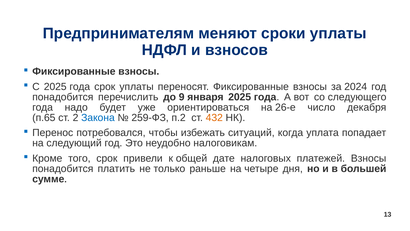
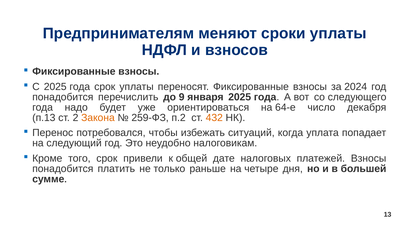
26-е: 26-е -> 64-е (285, 107)
п.65: п.65 -> п.13 (44, 117)
Закона colour: blue -> orange (98, 117)
